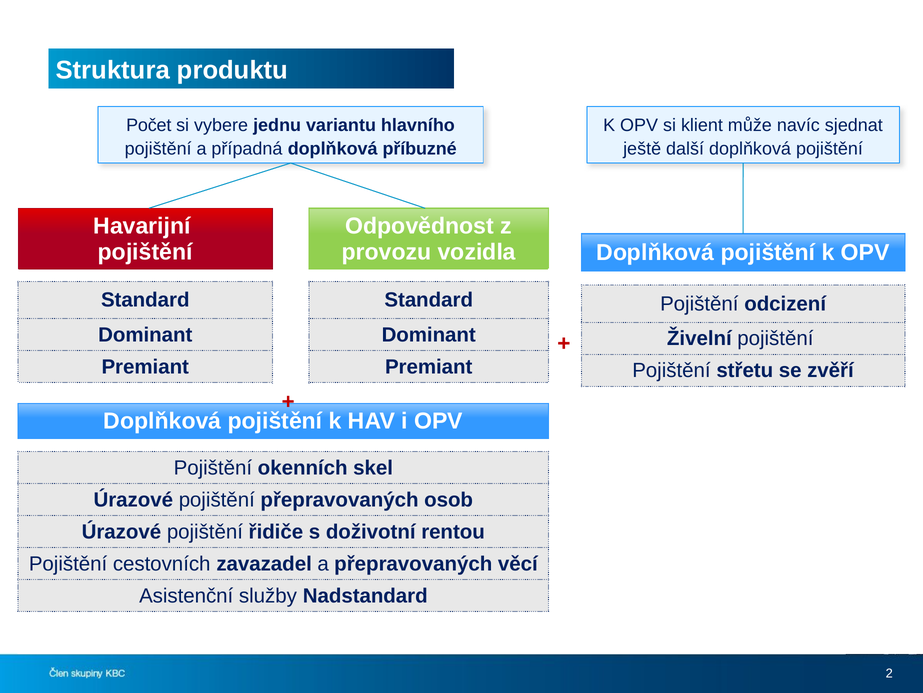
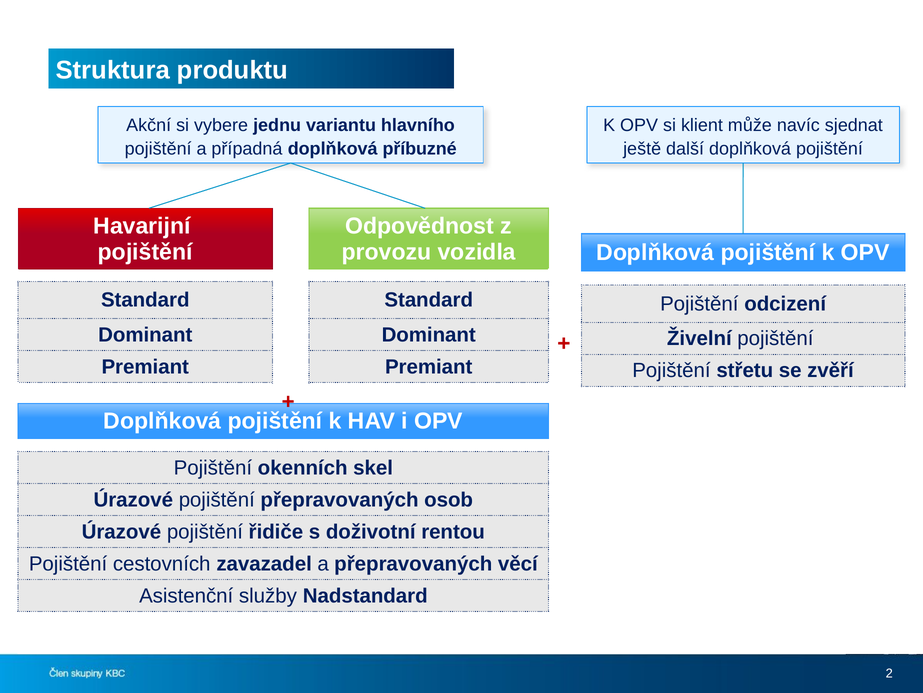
Počet: Počet -> Akční (149, 125)
